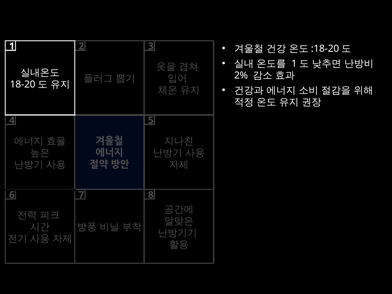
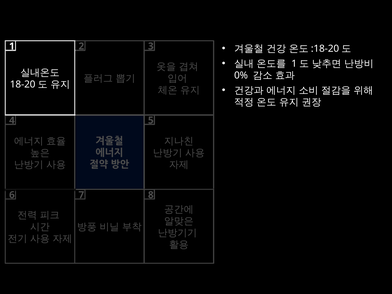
2%: 2% -> 0% (241, 75)
